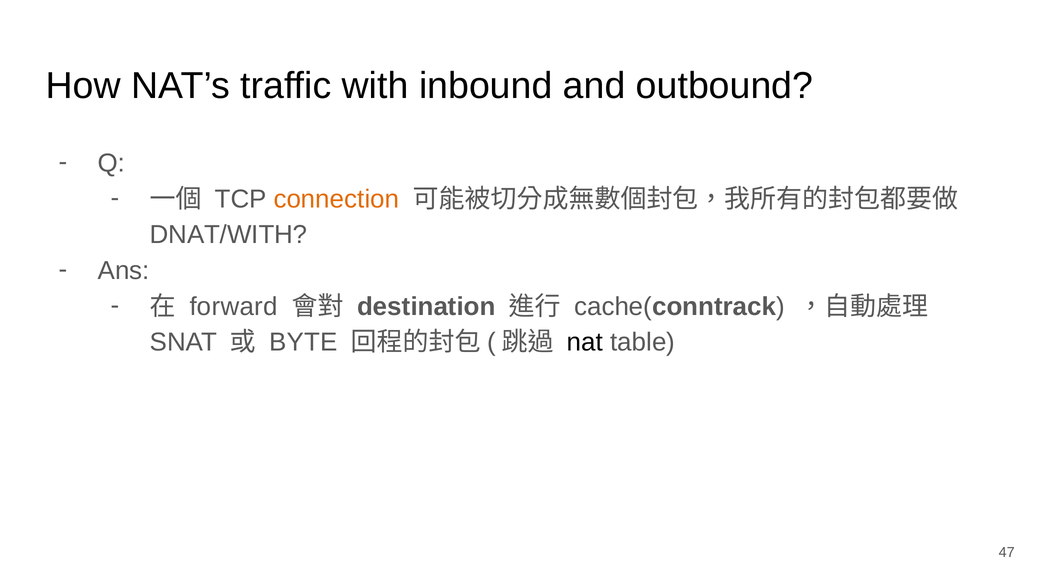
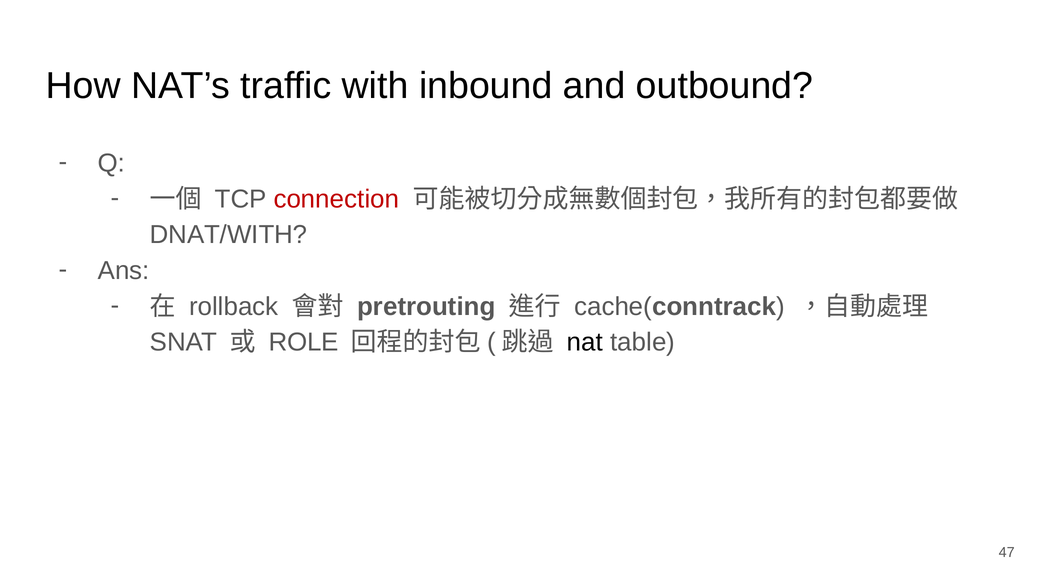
connection colour: orange -> red (336, 199)
forward: forward -> rollback (234, 307)
destination: destination -> pretrouting (426, 307)
BYTE: BYTE -> ROLE (304, 343)
